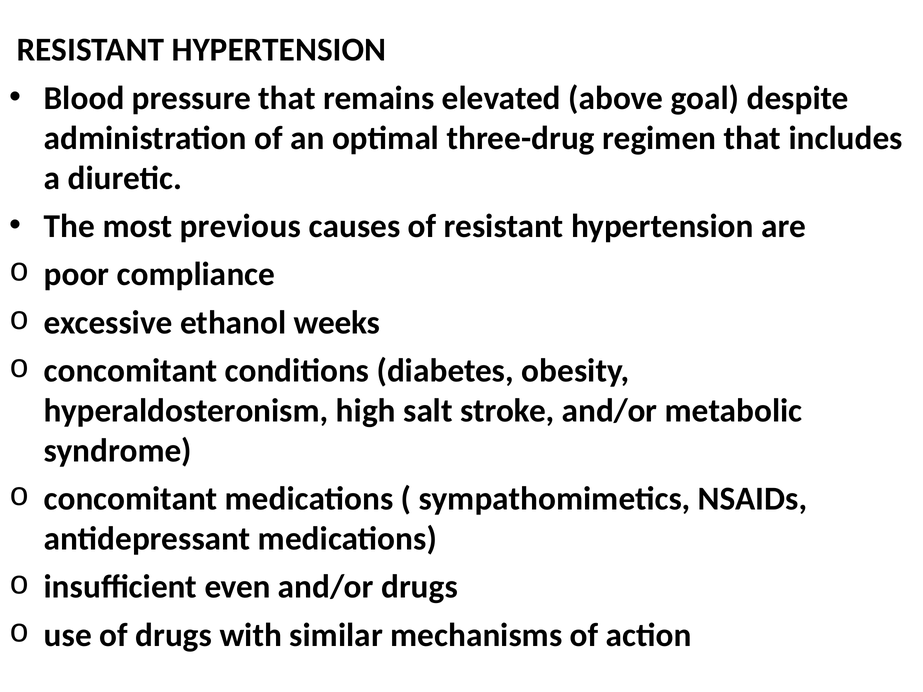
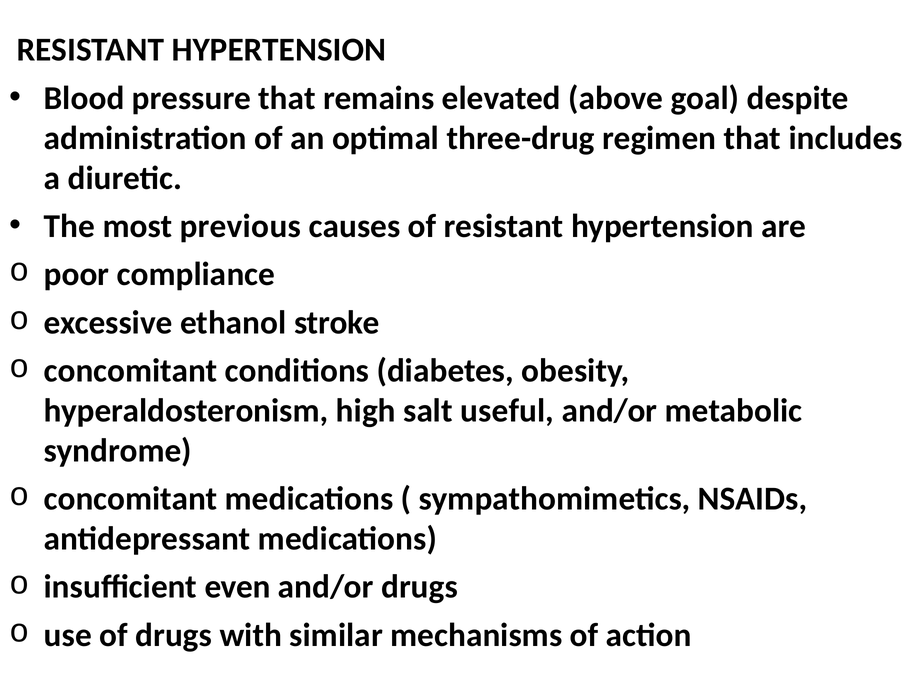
weeks: weeks -> stroke (337, 323)
stroke: stroke -> useful (507, 411)
